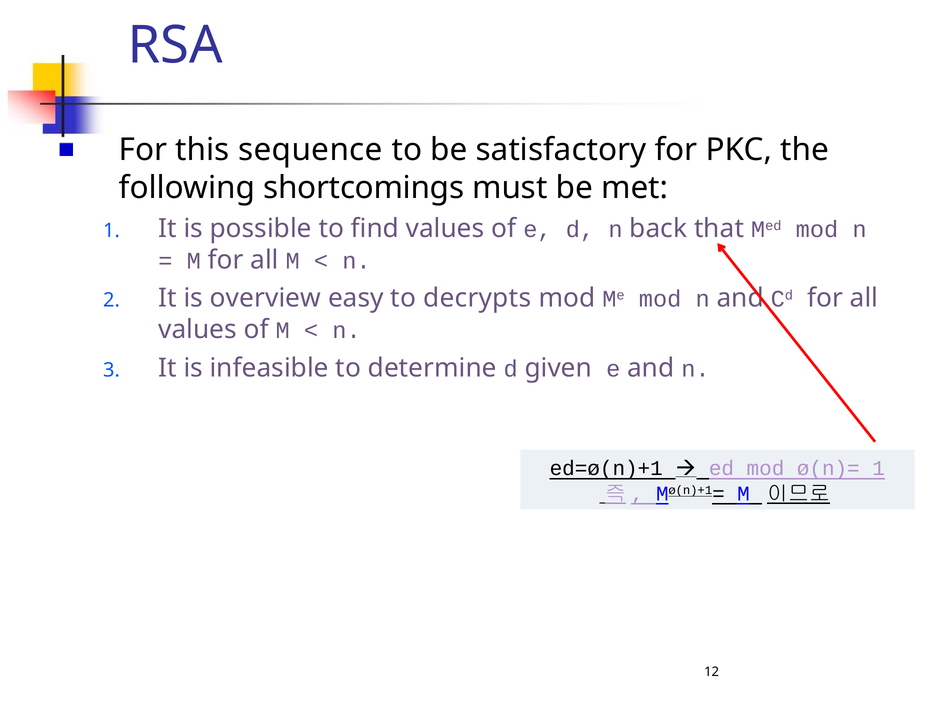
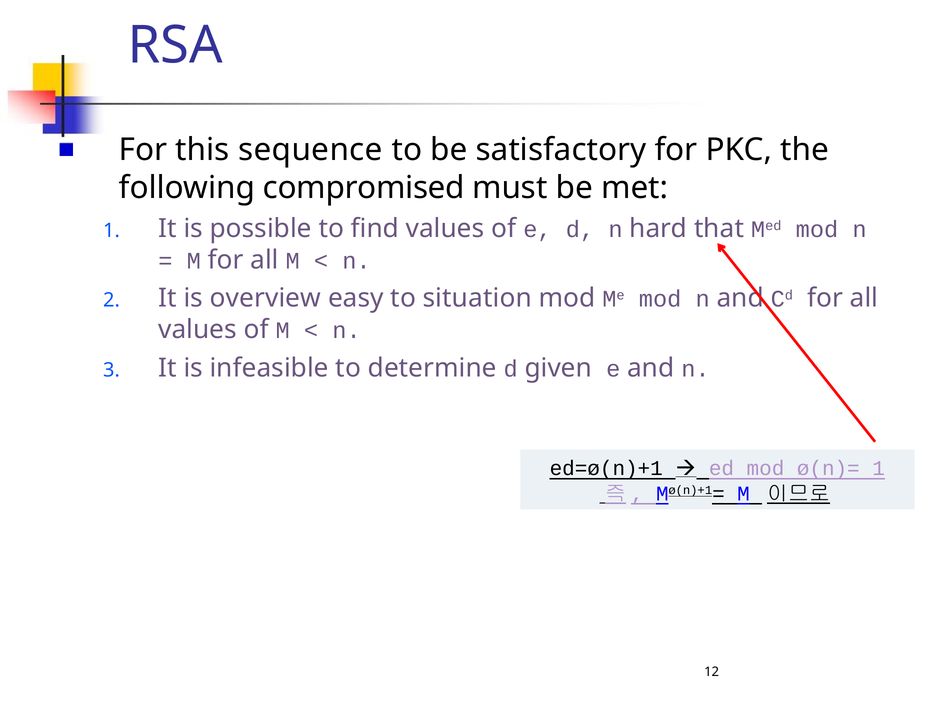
shortcomings: shortcomings -> compromised (364, 188)
back: back -> hard (658, 228)
decrypts: decrypts -> situation (477, 298)
